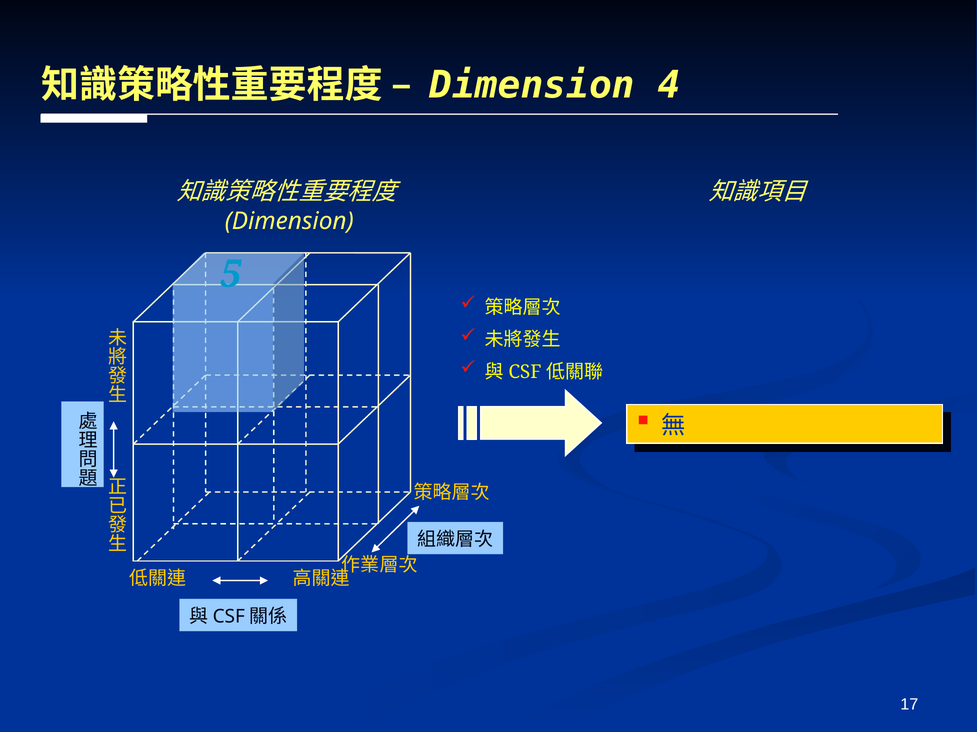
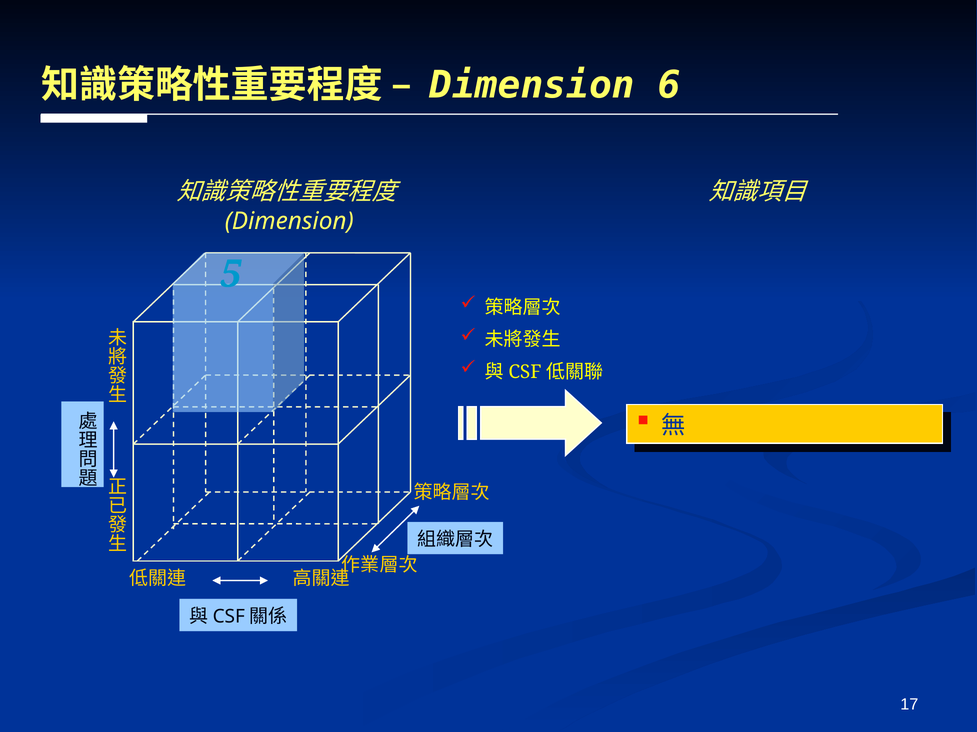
4: 4 -> 6 (669, 85)
